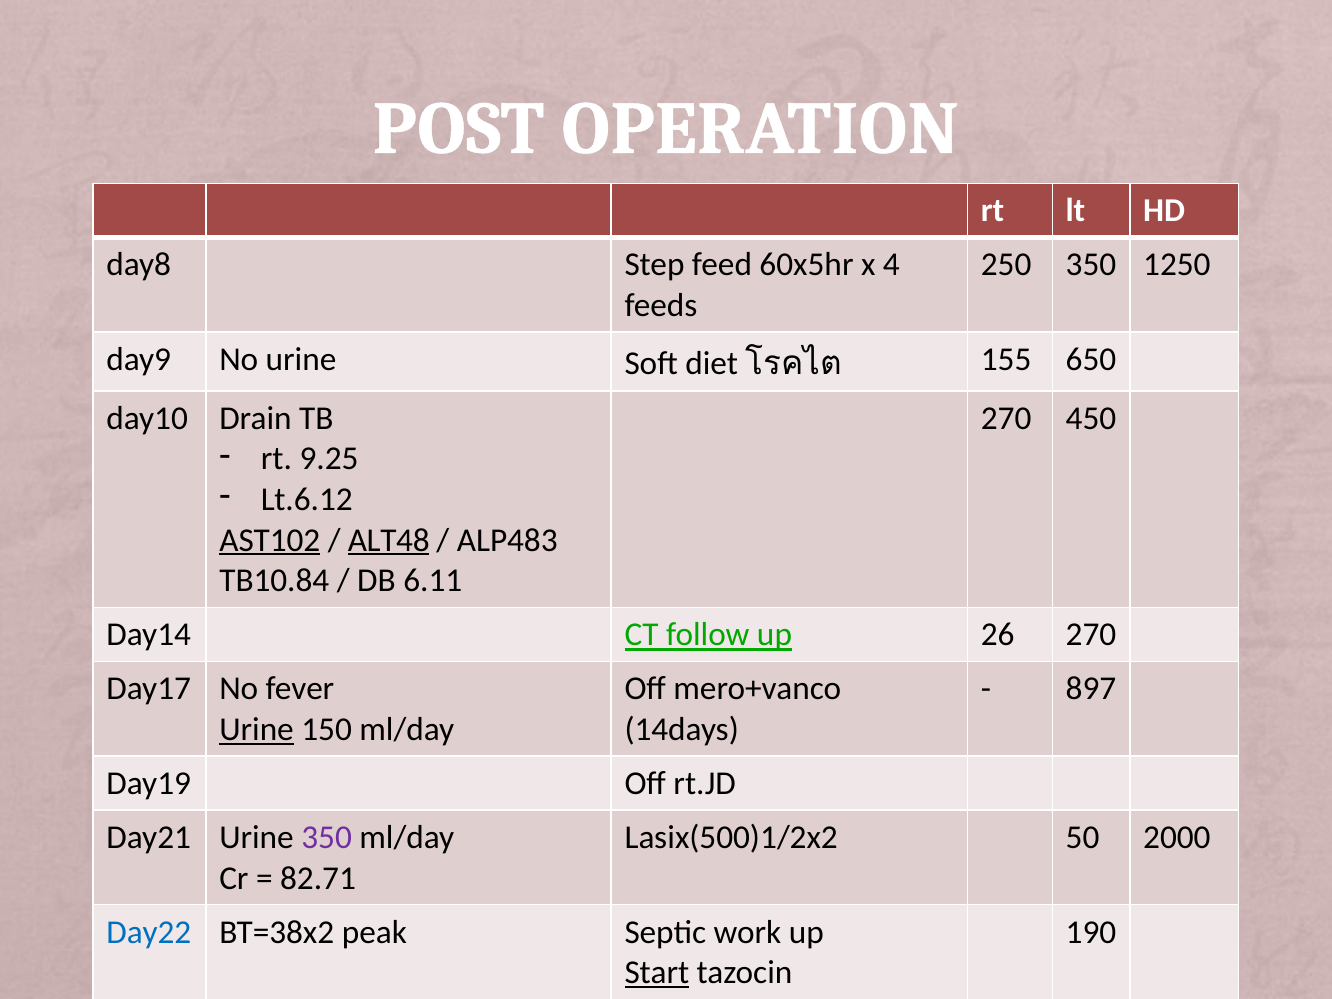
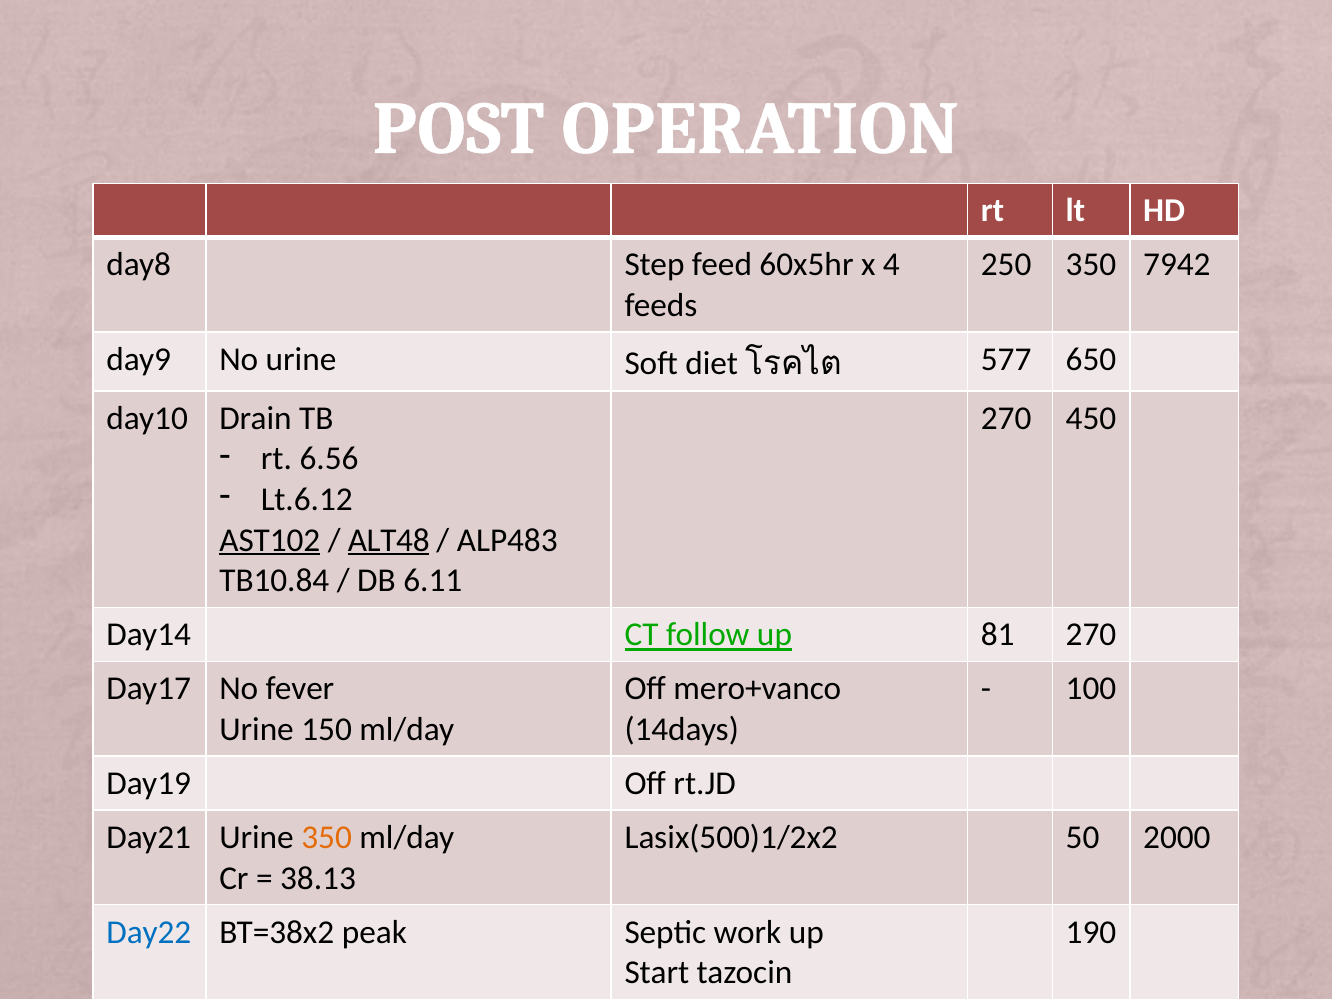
1250: 1250 -> 7942 (1177, 265)
155: 155 -> 577 (1006, 360)
9.25: 9.25 -> 6.56 (329, 459)
26: 26 -> 81 (998, 635)
897: 897 -> 100 (1091, 689)
Urine underline: present -> none (257, 729)
350 colour: purple -> orange (327, 837)
82.71: 82.71 -> 38.13 (318, 878)
Start underline: present -> none (657, 973)
